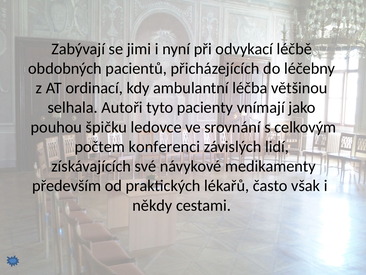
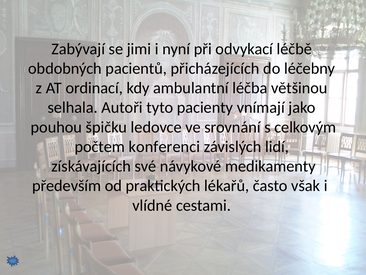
někdy: někdy -> vlídné (152, 205)
